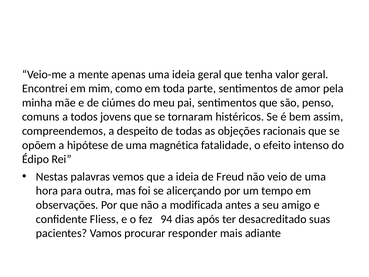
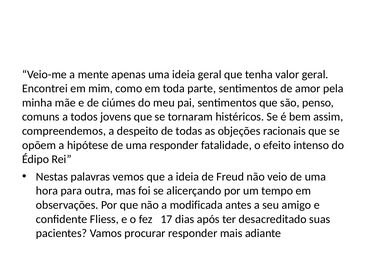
uma magnética: magnética -> responder (174, 145)
94: 94 -> 17 (166, 219)
